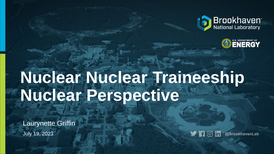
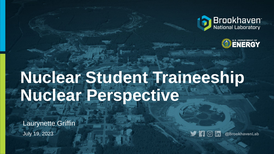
Nuclear Nuclear: Nuclear -> Student (117, 78)
